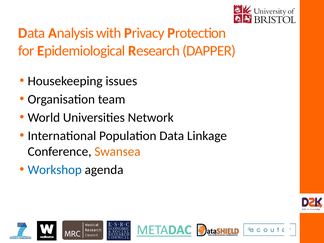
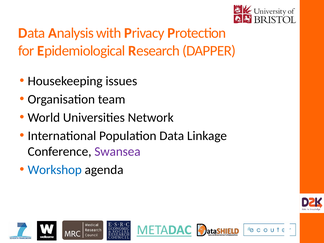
Swansea colour: orange -> purple (117, 151)
